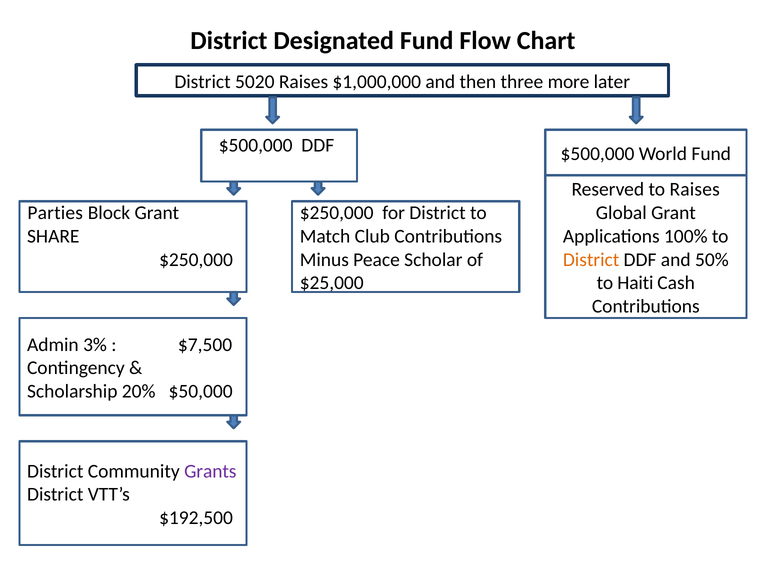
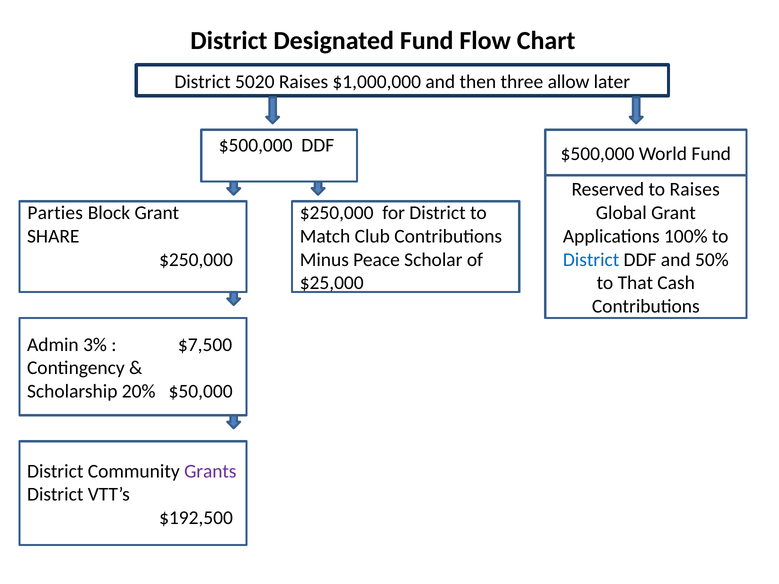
more: more -> allow (569, 82)
District colour: orange -> blue (591, 260)
Haiti: Haiti -> That (635, 283)
